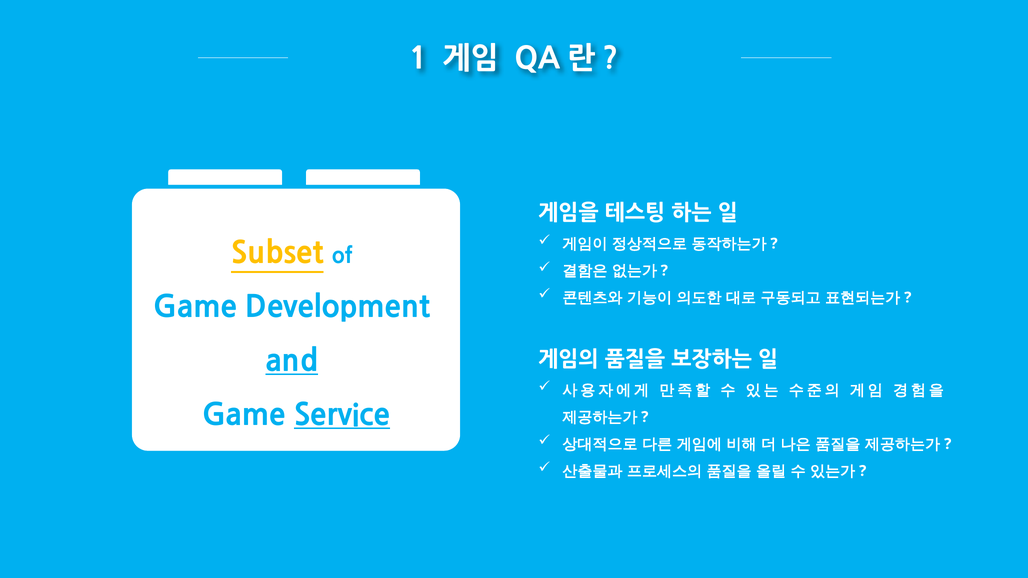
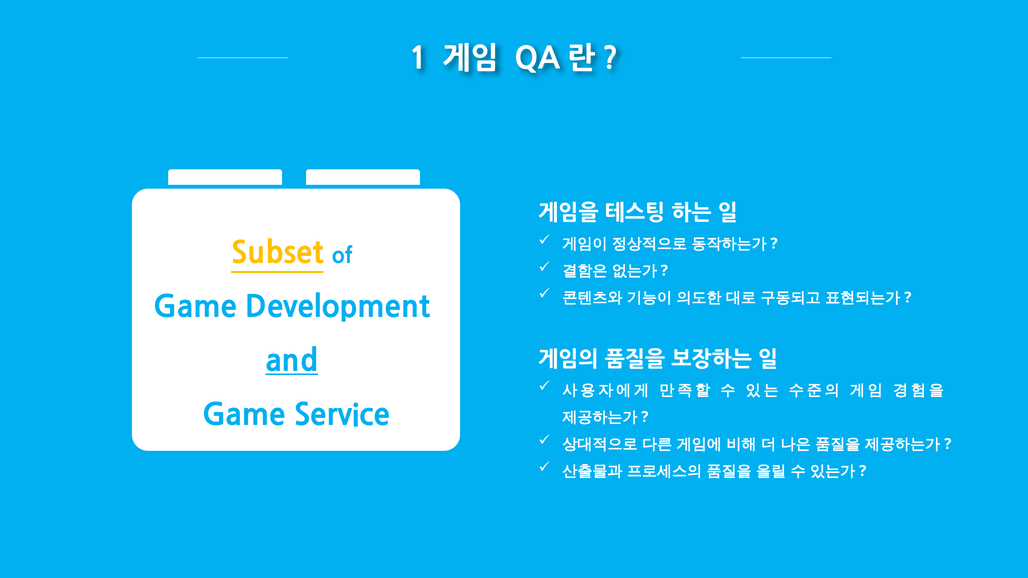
Service underline: present -> none (342, 415)
